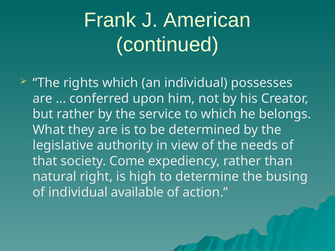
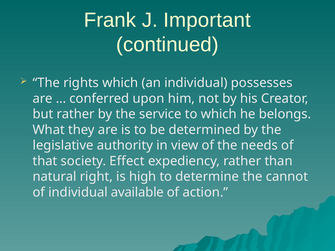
American: American -> Important (207, 20)
Come: Come -> Effect (127, 161)
busing: busing -> cannot (287, 177)
